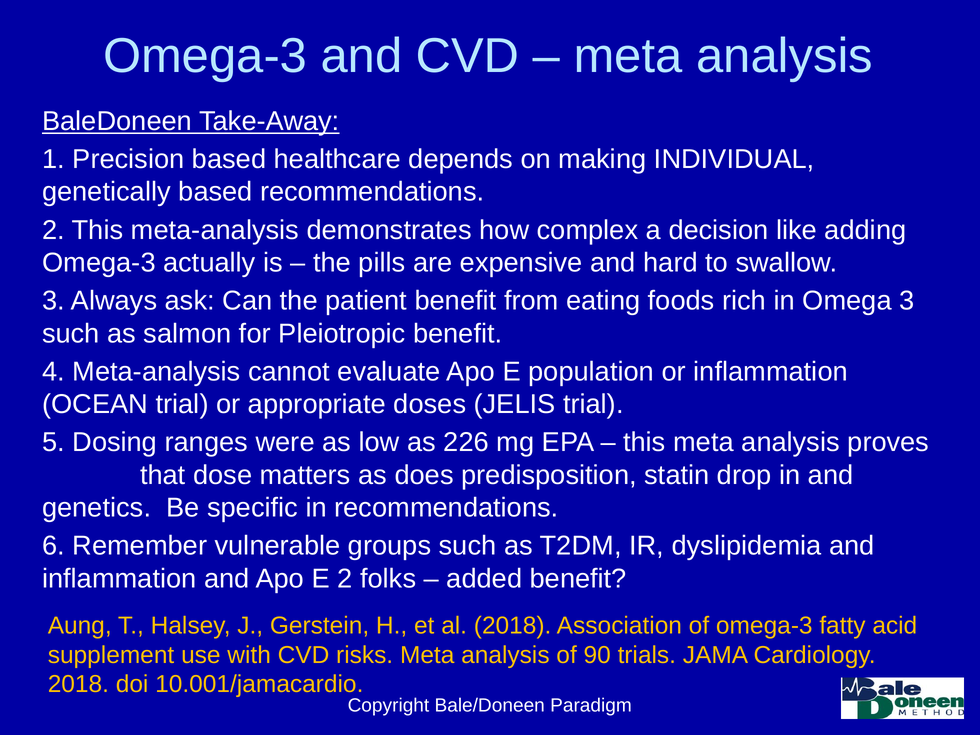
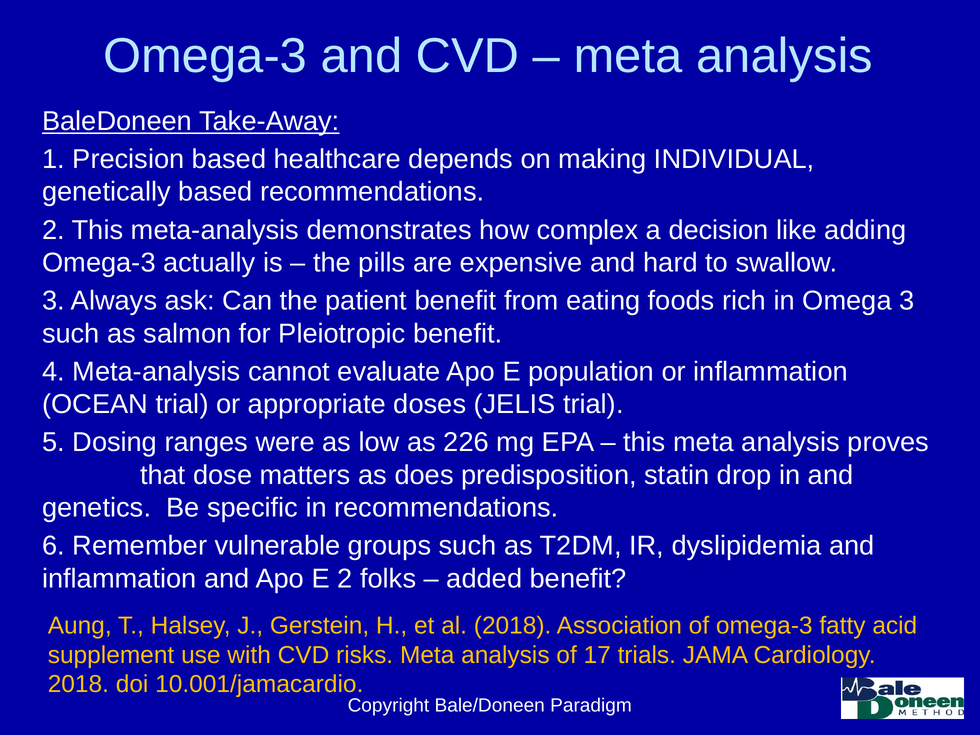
90: 90 -> 17 (597, 655)
